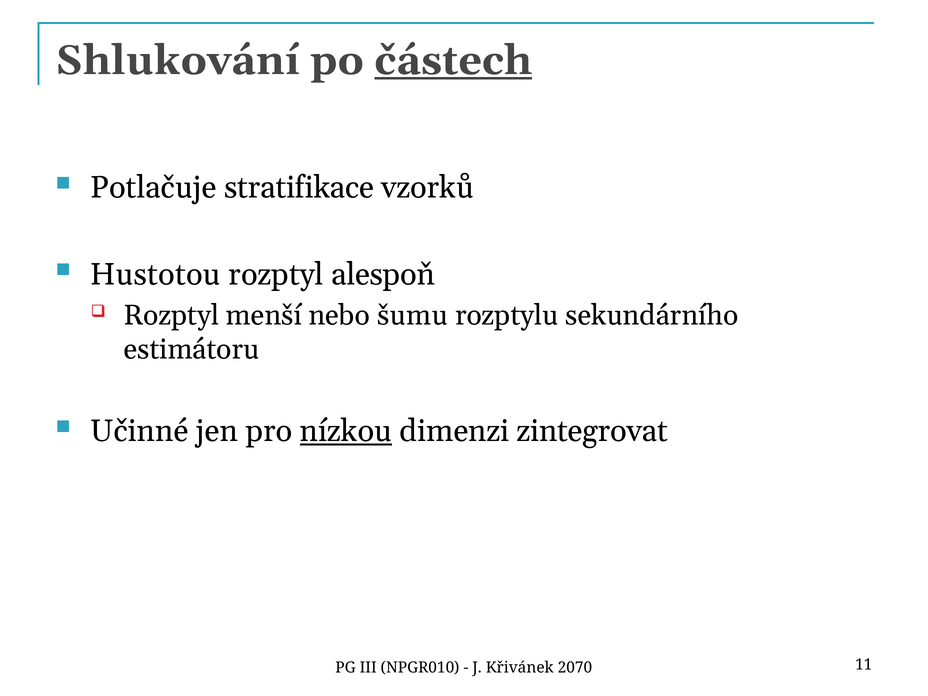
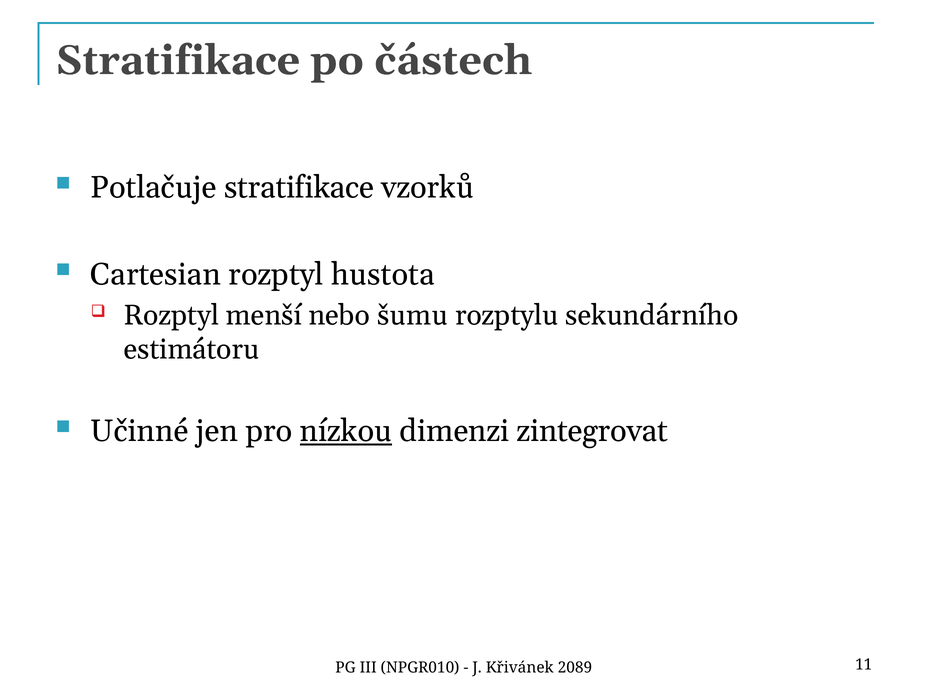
Shlukování: Shlukování -> Stratifikace (178, 60)
částech underline: present -> none (453, 60)
Hustotou: Hustotou -> Cartesian (156, 274)
alespoň: alespoň -> hustota (383, 274)
2070: 2070 -> 2089 (575, 668)
